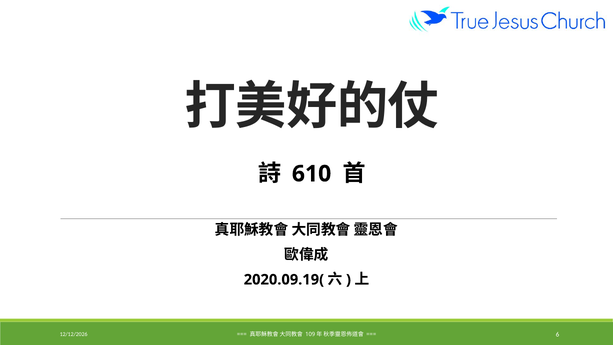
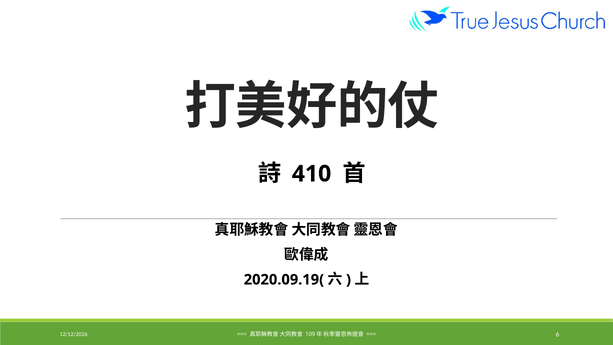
610: 610 -> 410 (312, 174)
